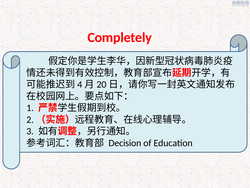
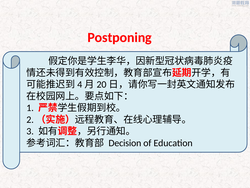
Completely: Completely -> Postponing (120, 37)
